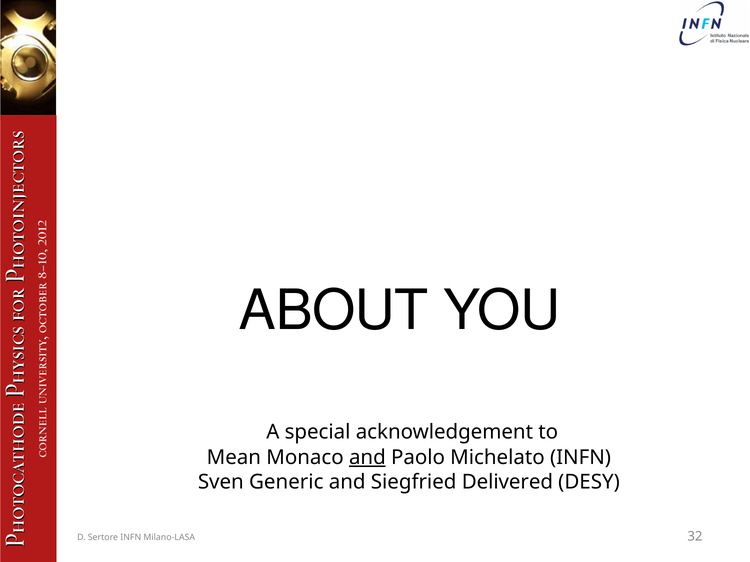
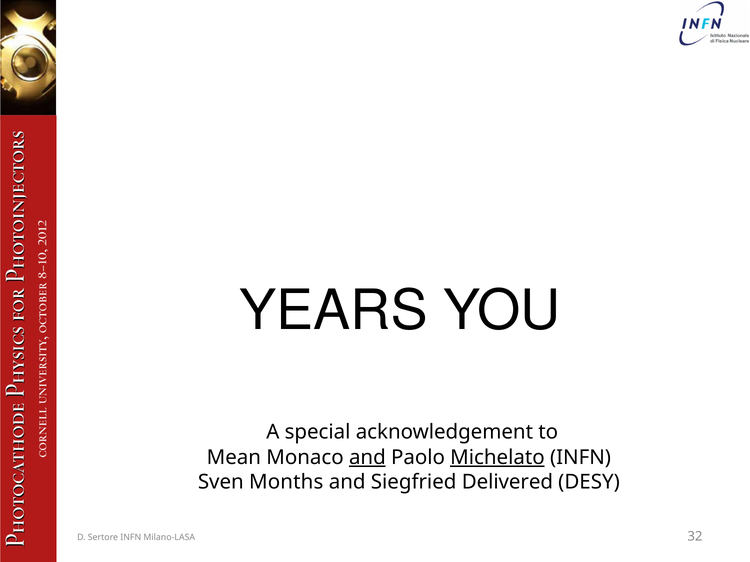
ABOUT: ABOUT -> YEARS (333, 311)
Michelato underline: none -> present (498, 458)
Generic: Generic -> Months (286, 483)
